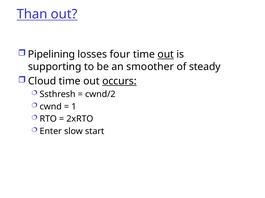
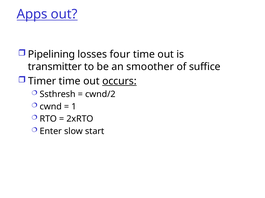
Than: Than -> Apps (32, 14)
out underline: present -> none (166, 55)
supporting: supporting -> transmitter (55, 67)
steady: steady -> suffice (205, 67)
Cloud: Cloud -> Timer (42, 81)
